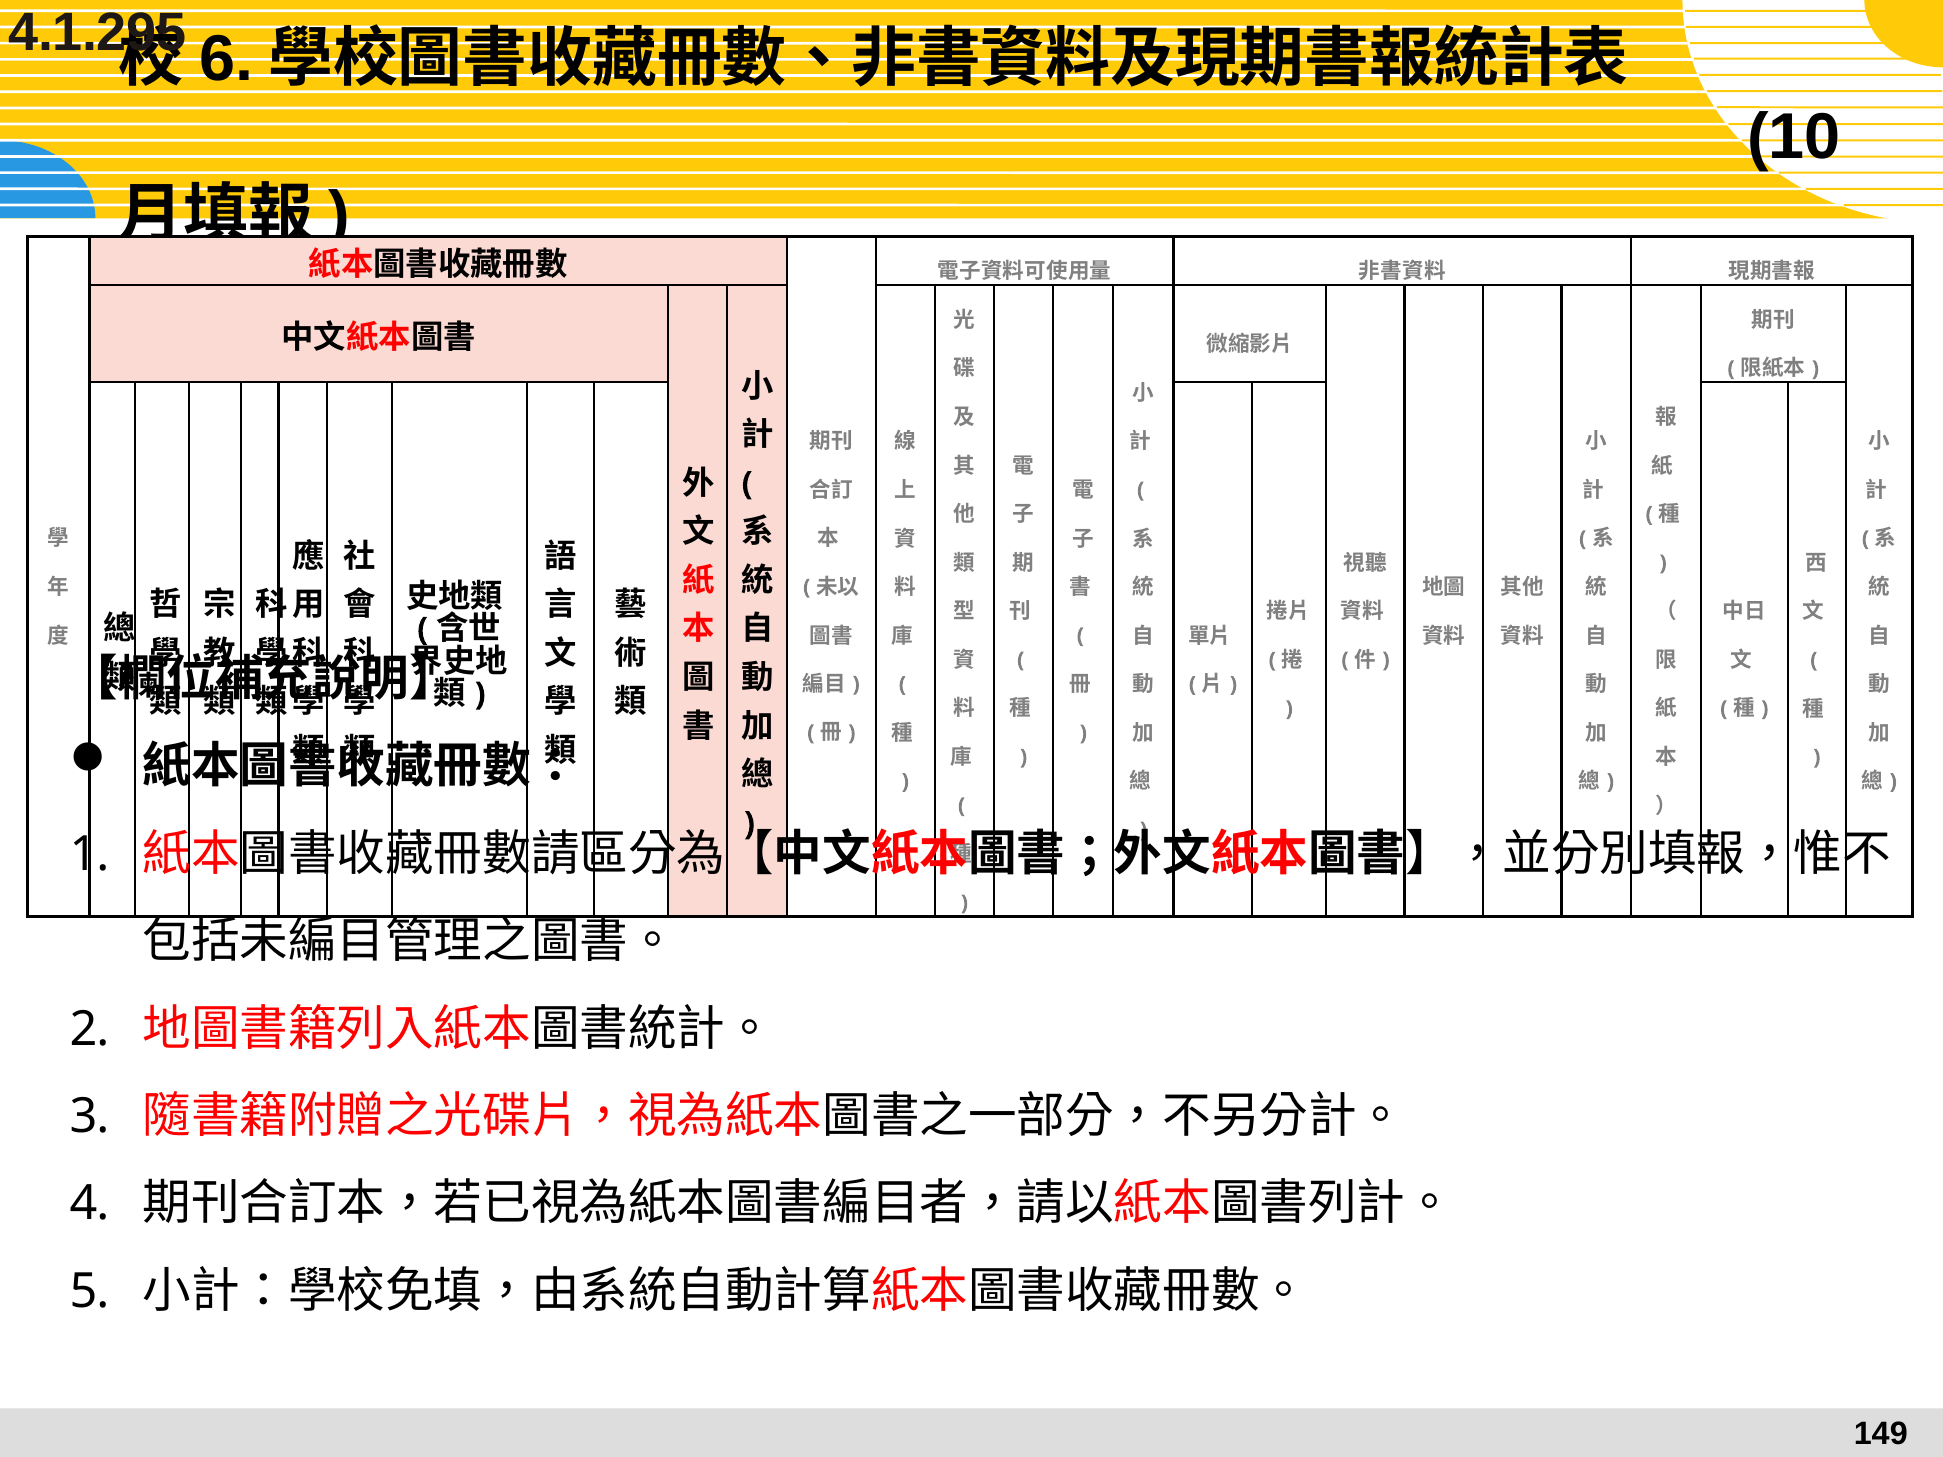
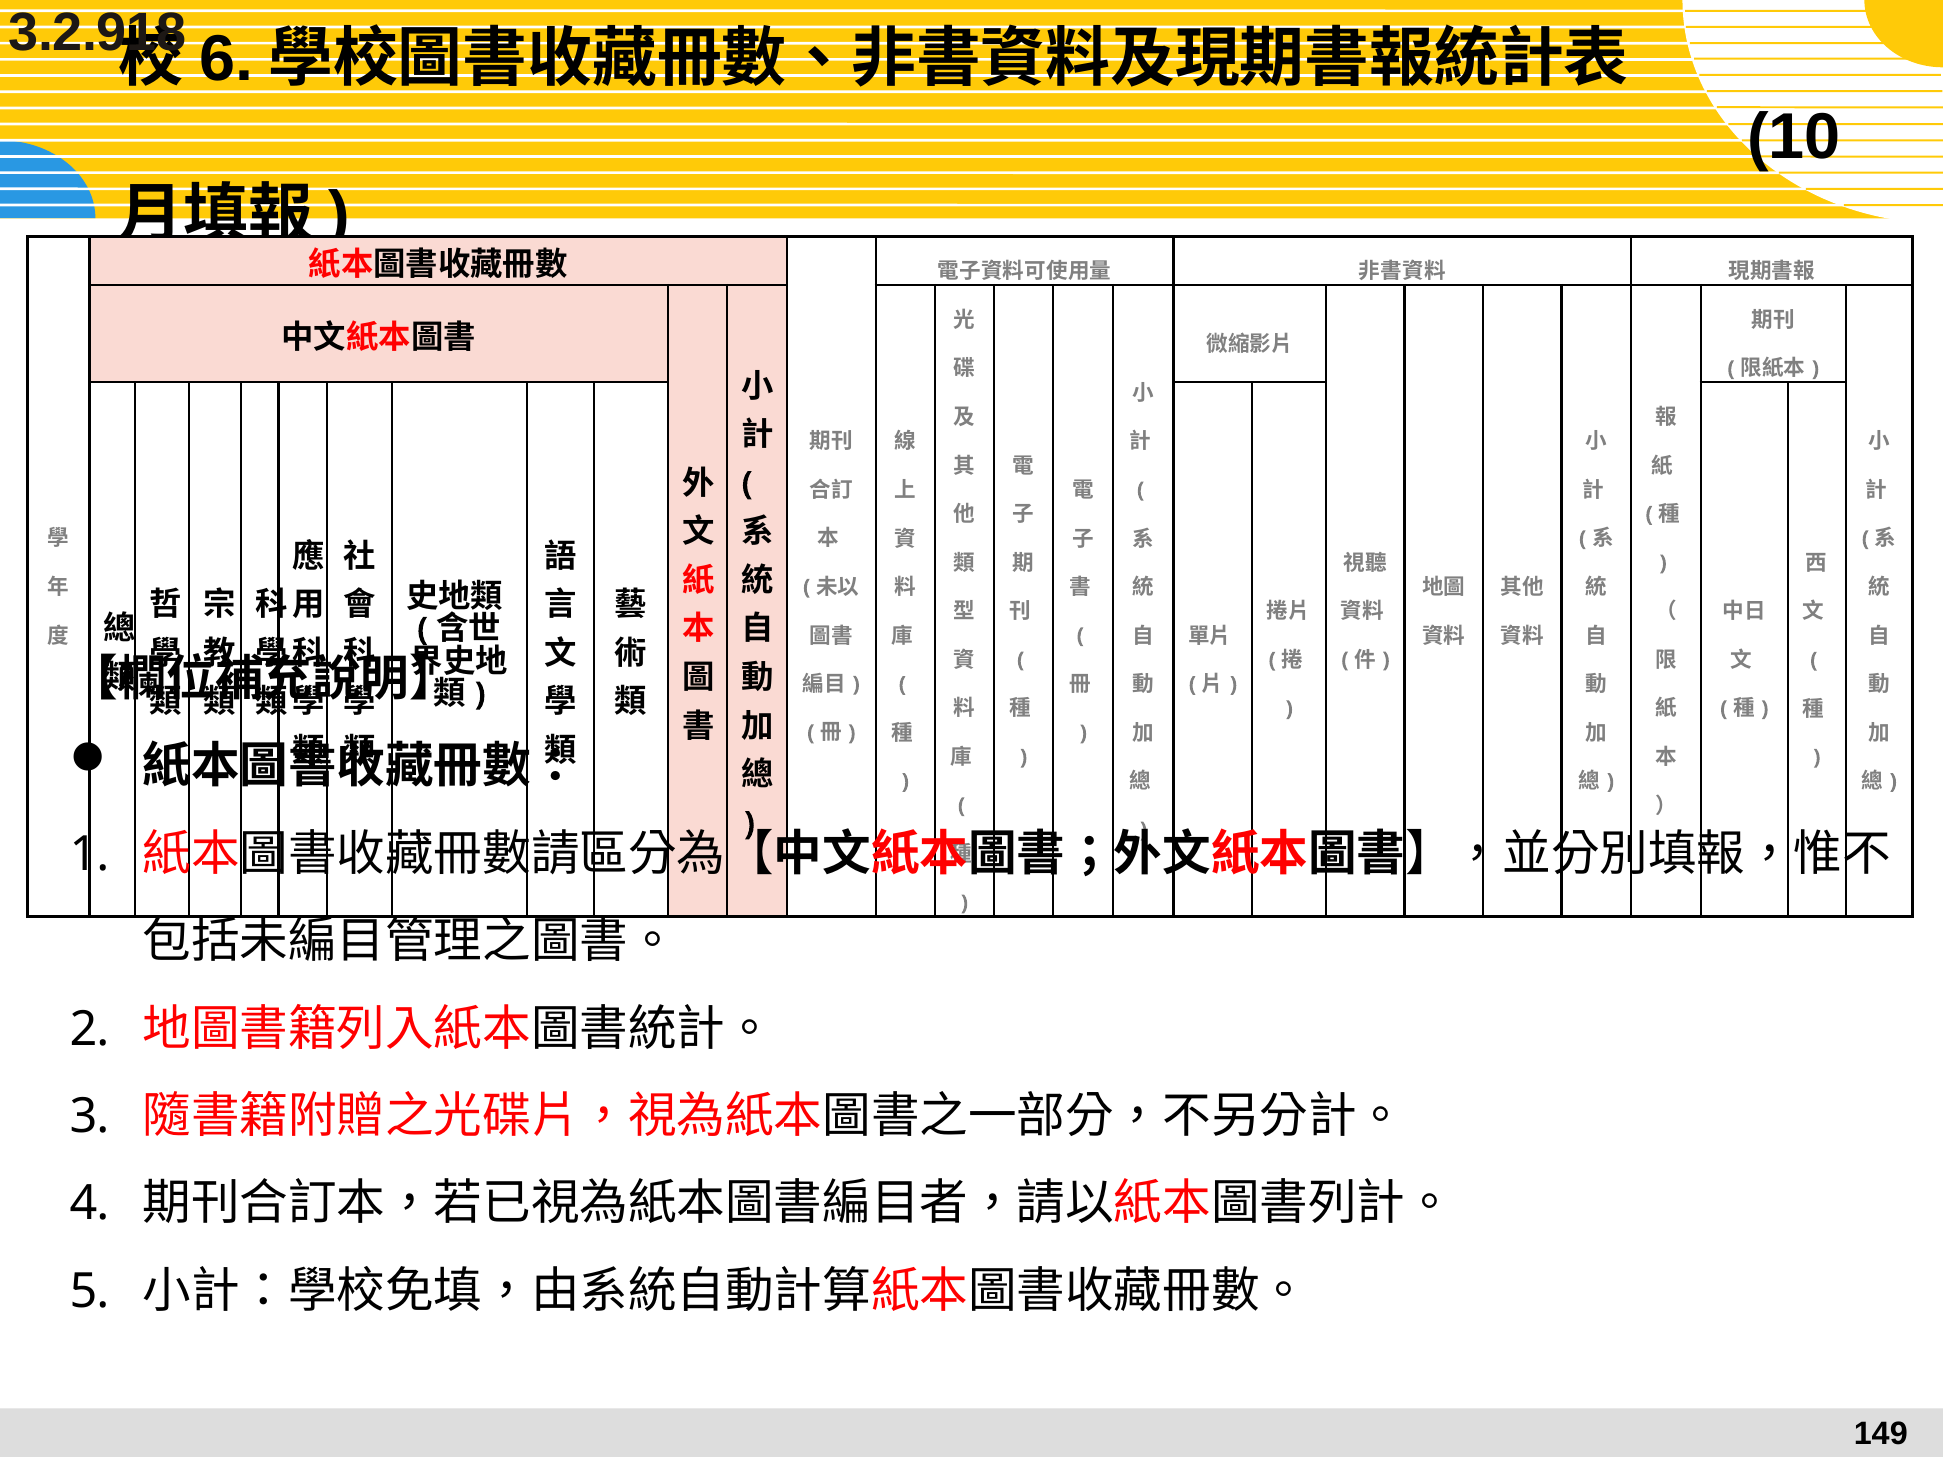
4.1.295: 4.1.295 -> 3.2.918 (97, 33)
